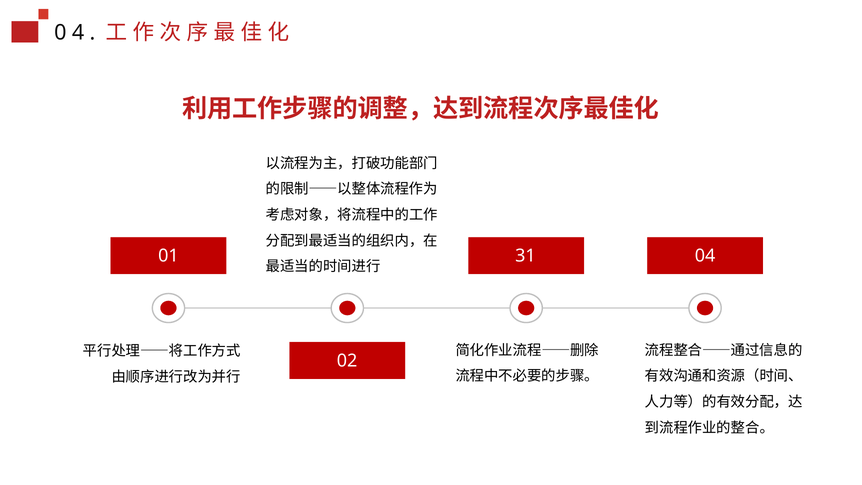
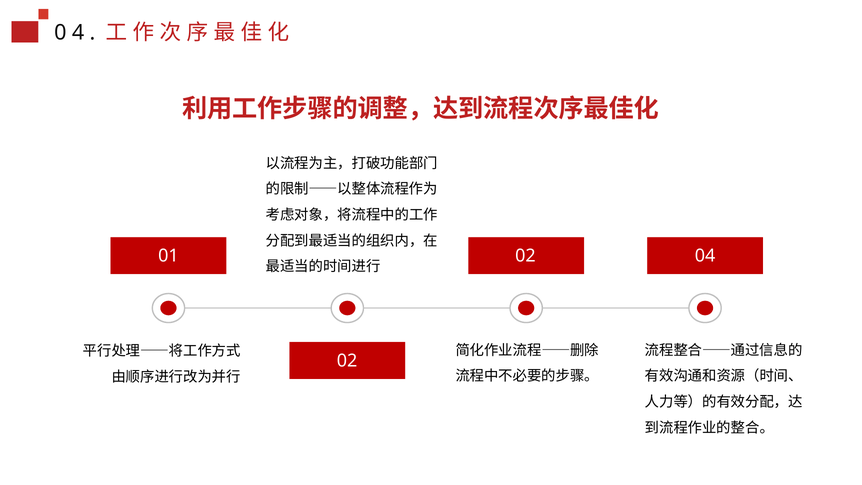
01 31: 31 -> 02 (525, 256)
